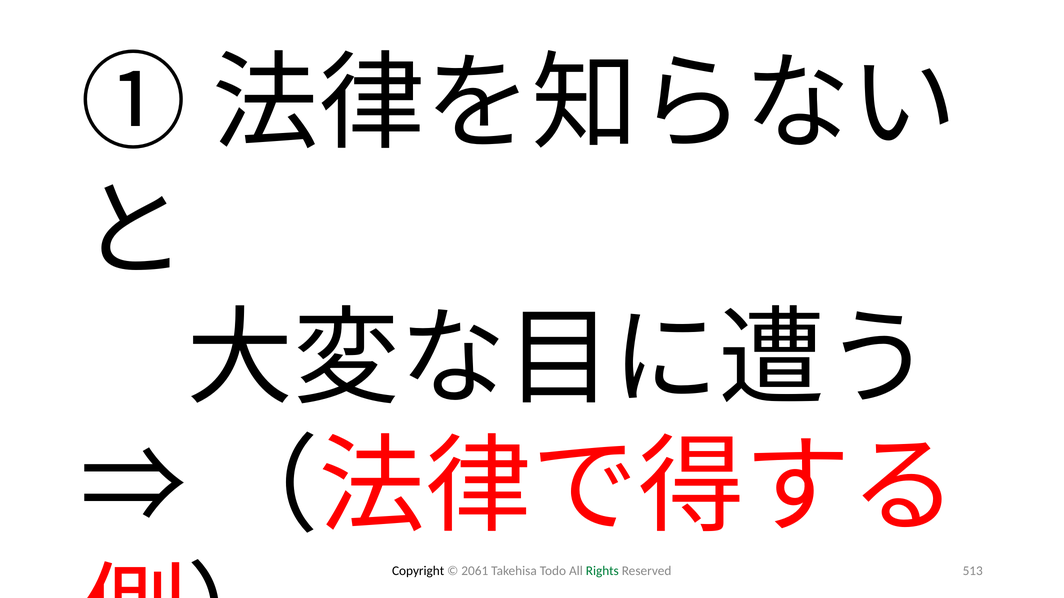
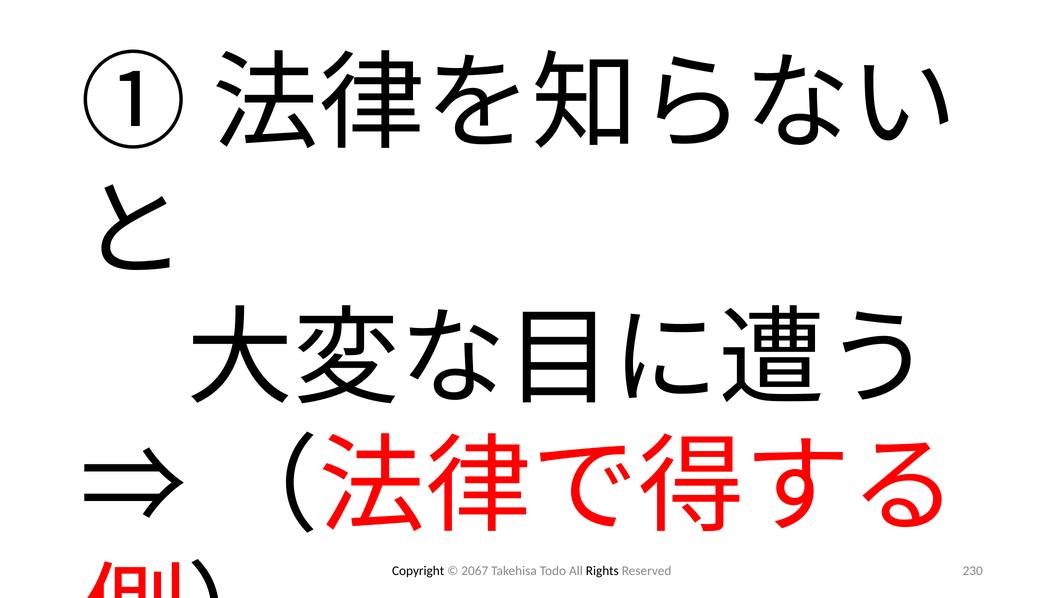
2061: 2061 -> 2067 (475, 572)
Rights colour: green -> black (602, 572)
513: 513 -> 230 (973, 571)
